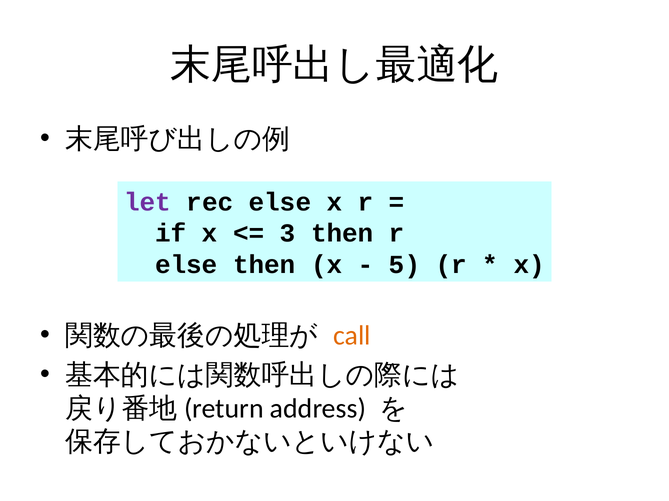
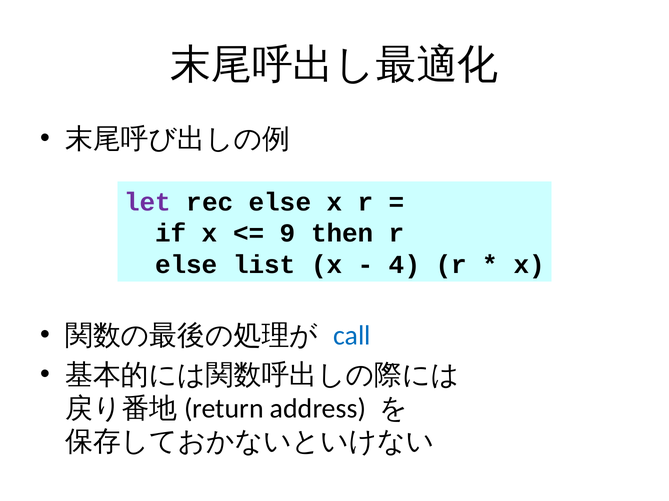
3: 3 -> 9 (288, 234)
else then: then -> list (264, 265)
5: 5 -> 4 (405, 265)
call colour: orange -> blue (352, 336)
